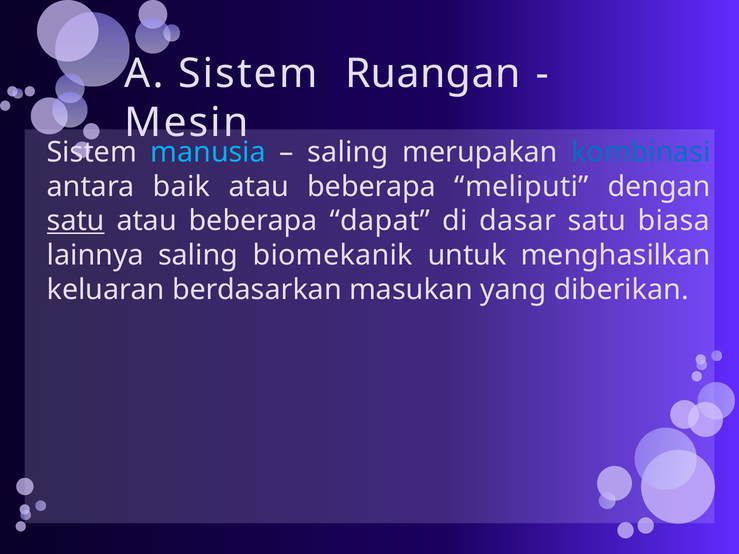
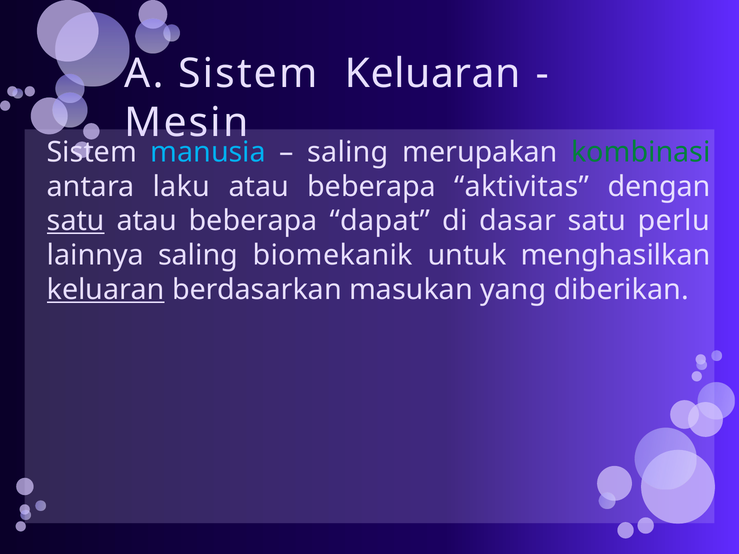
Sistem Ruangan: Ruangan -> Keluaran (433, 74)
kombinasi colour: blue -> green (641, 152)
baik: baik -> laku (181, 187)
meliputi: meliputi -> aktivitas (522, 187)
biasa: biasa -> perlu (674, 221)
keluaran underline: none -> present (106, 290)
